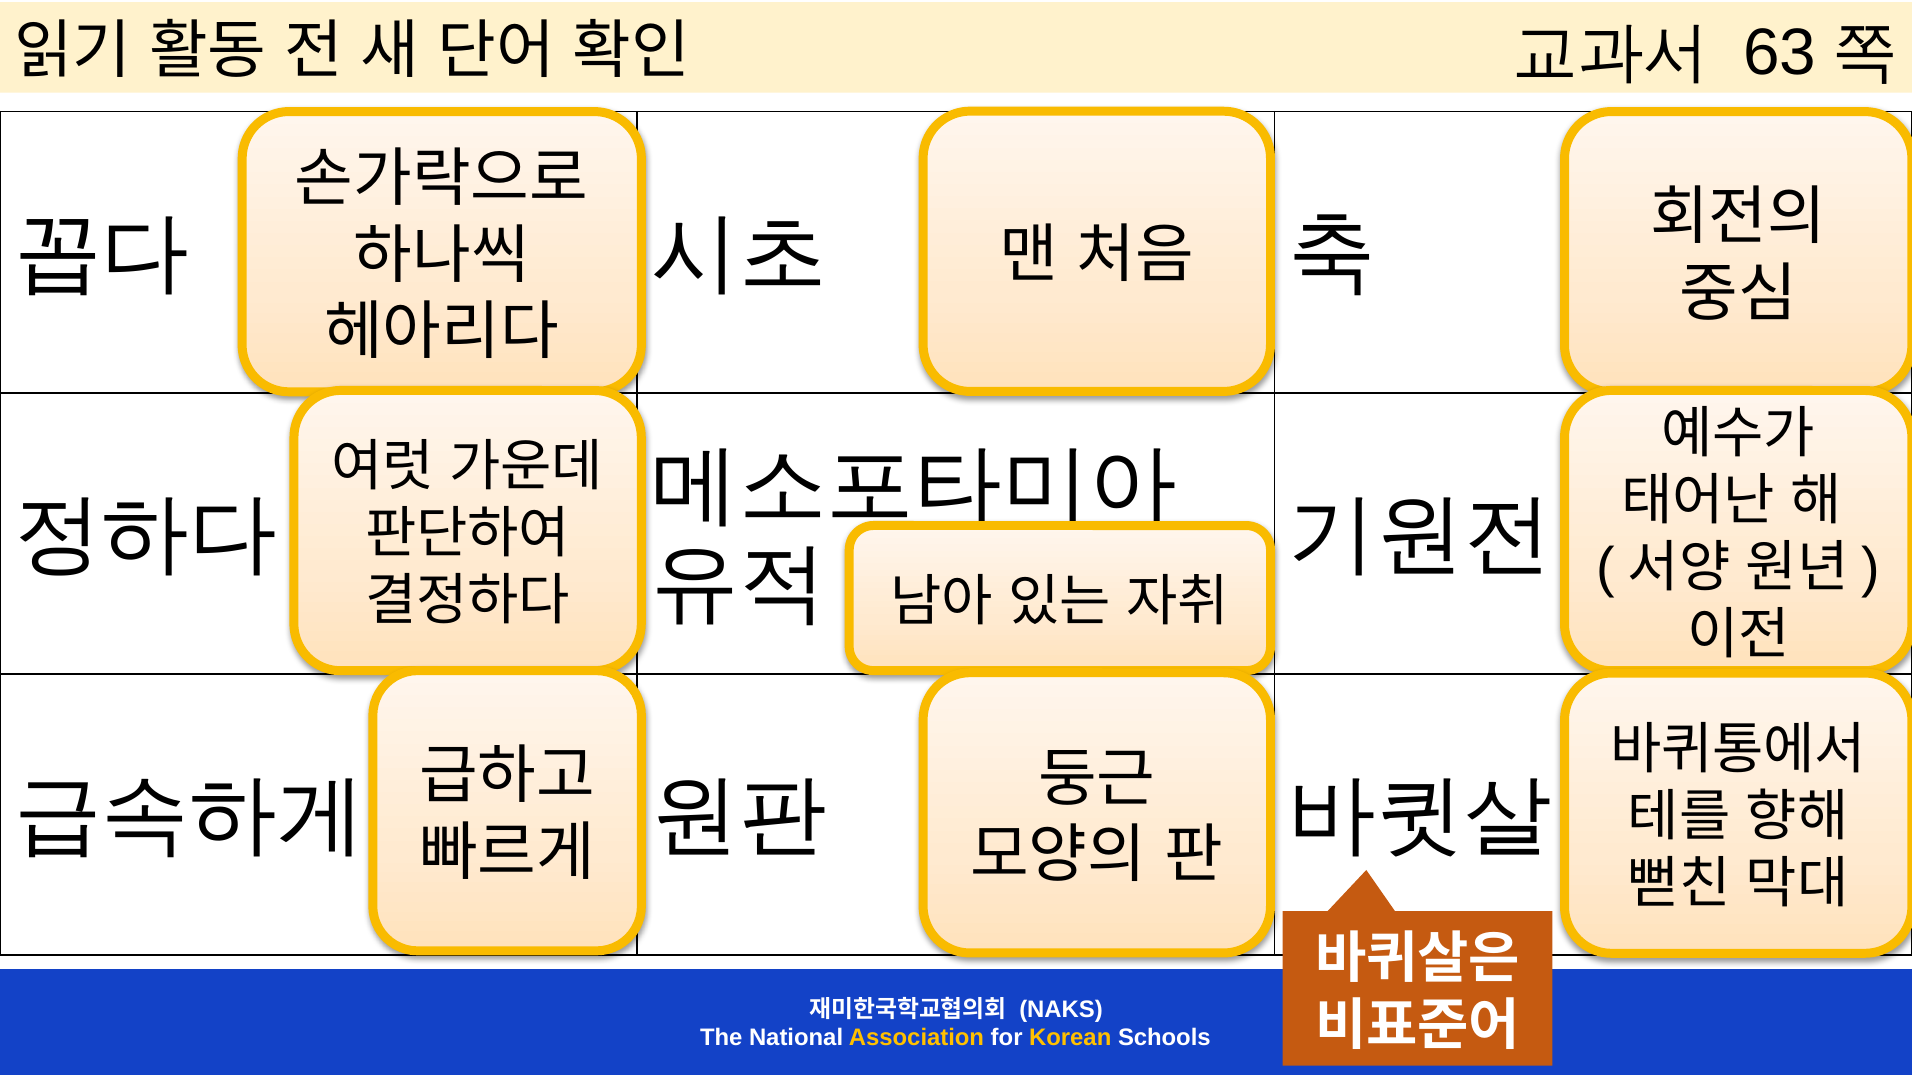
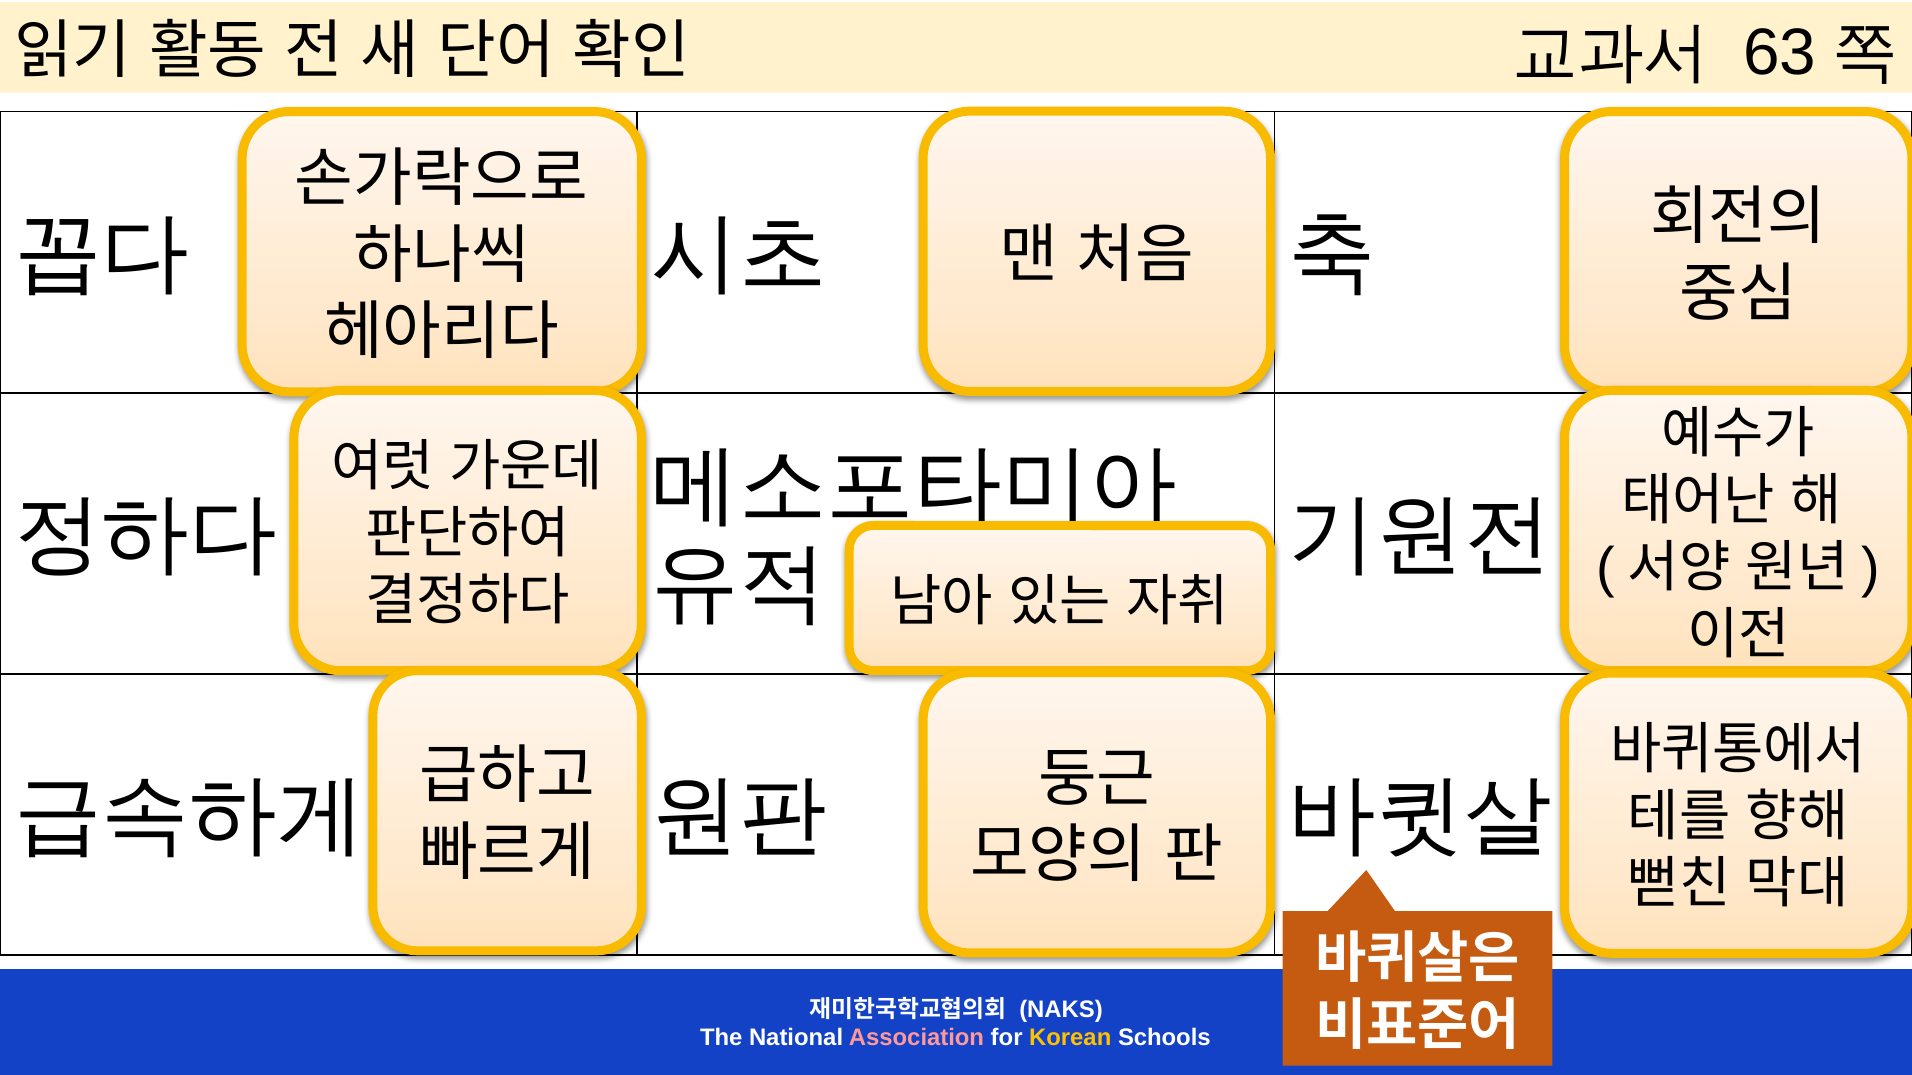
Association colour: yellow -> pink (916, 1039)
